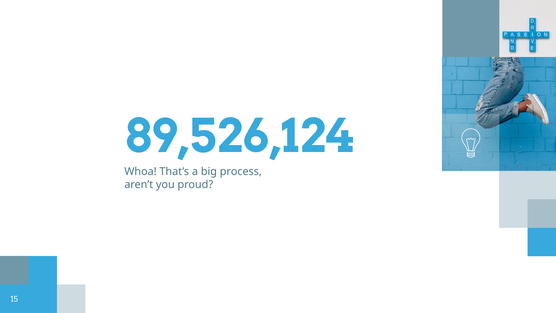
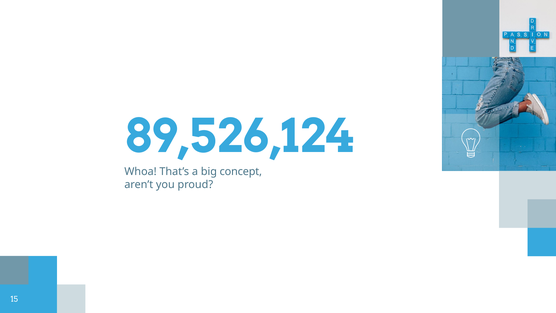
process: process -> concept (241, 172)
